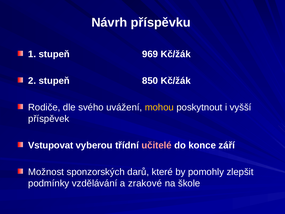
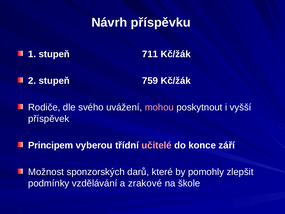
969: 969 -> 711 (150, 54)
850: 850 -> 759 (150, 81)
mohou colour: yellow -> pink (159, 107)
Vstupovat: Vstupovat -> Principem (51, 145)
